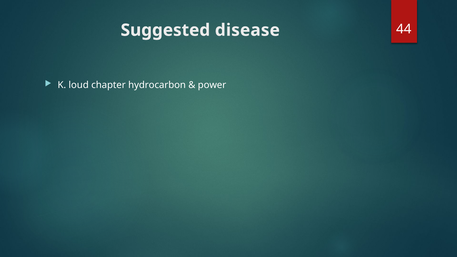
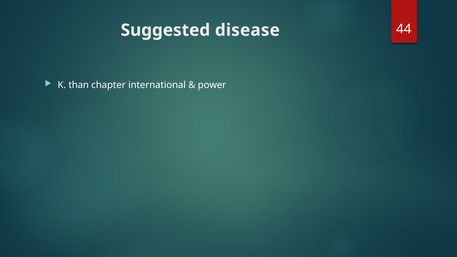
loud: loud -> than (79, 85)
hydrocarbon: hydrocarbon -> international (157, 85)
